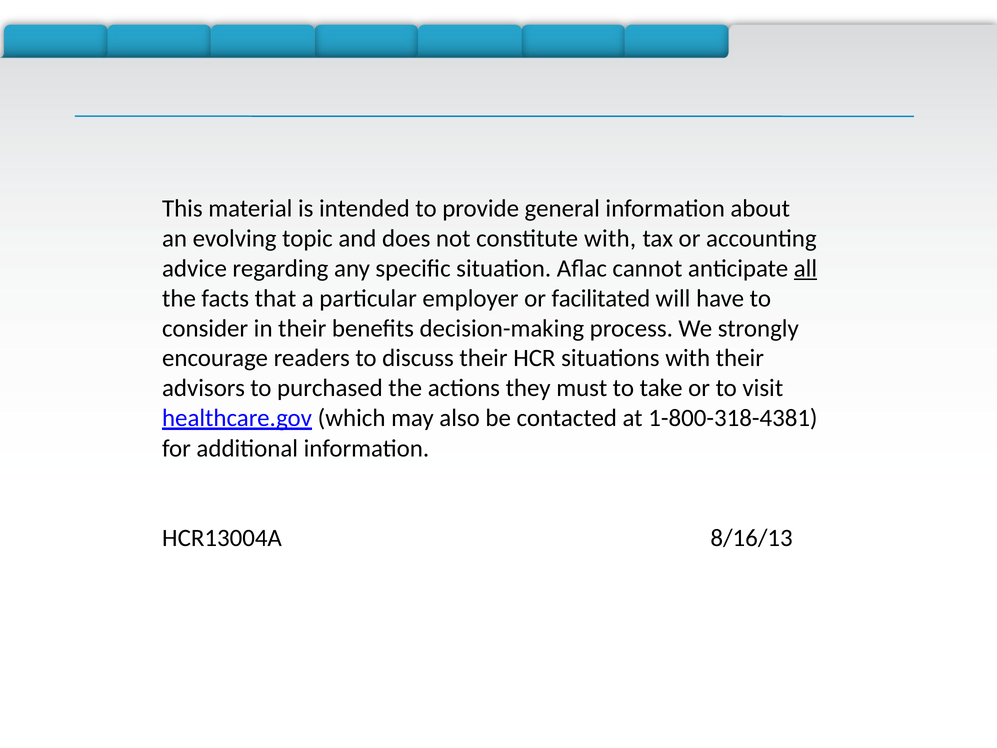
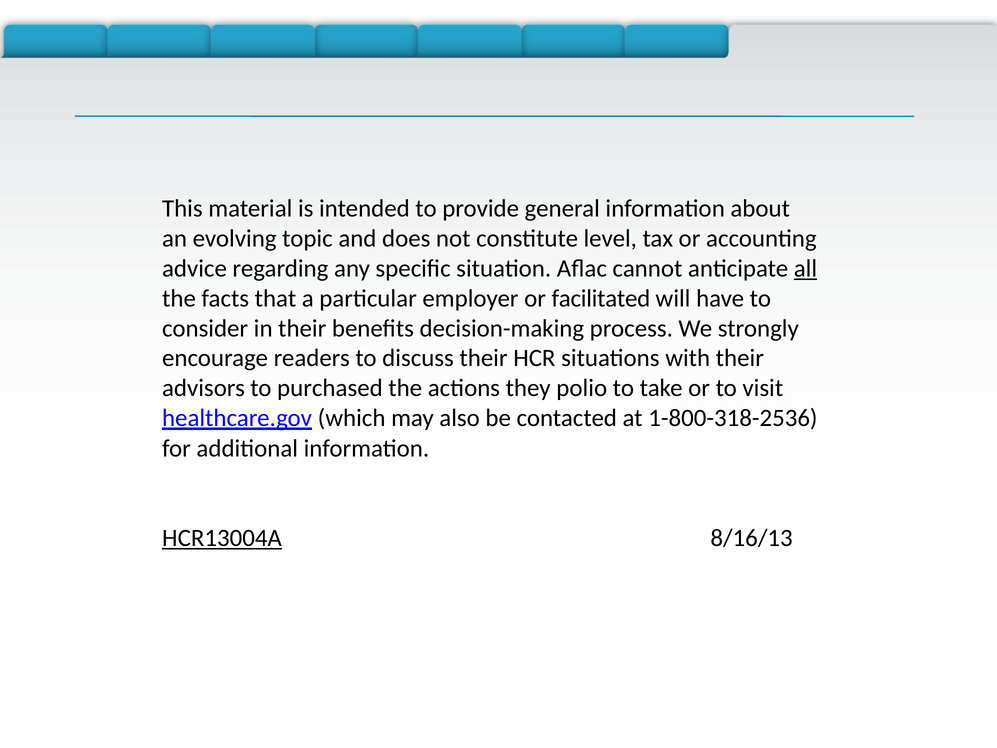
constitute with: with -> level (610, 238)
must: must -> polio (582, 388)
1-800-318-4381: 1-800-318-4381 -> 1-800-318-2536 (733, 418)
HCR13004A underline: none -> present (222, 538)
